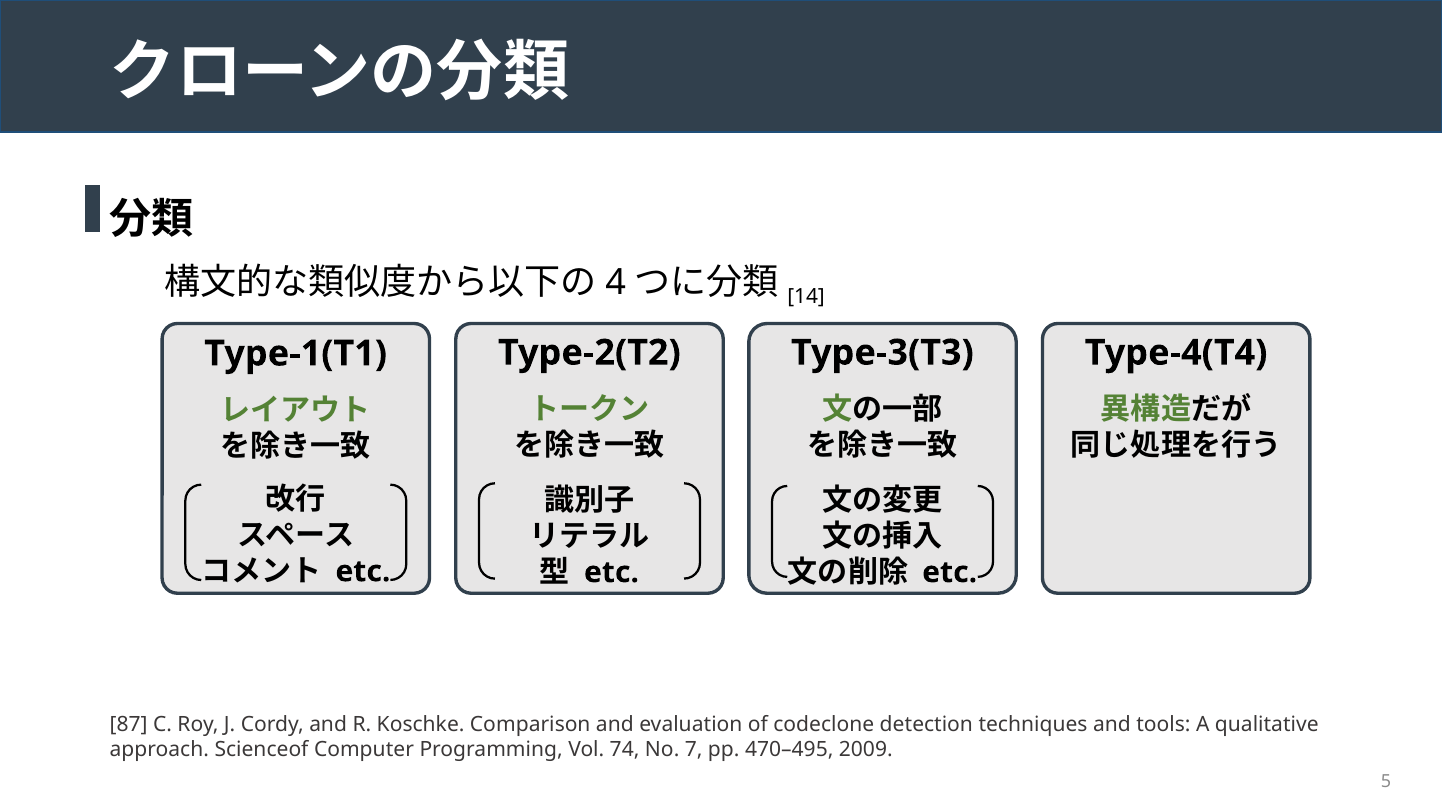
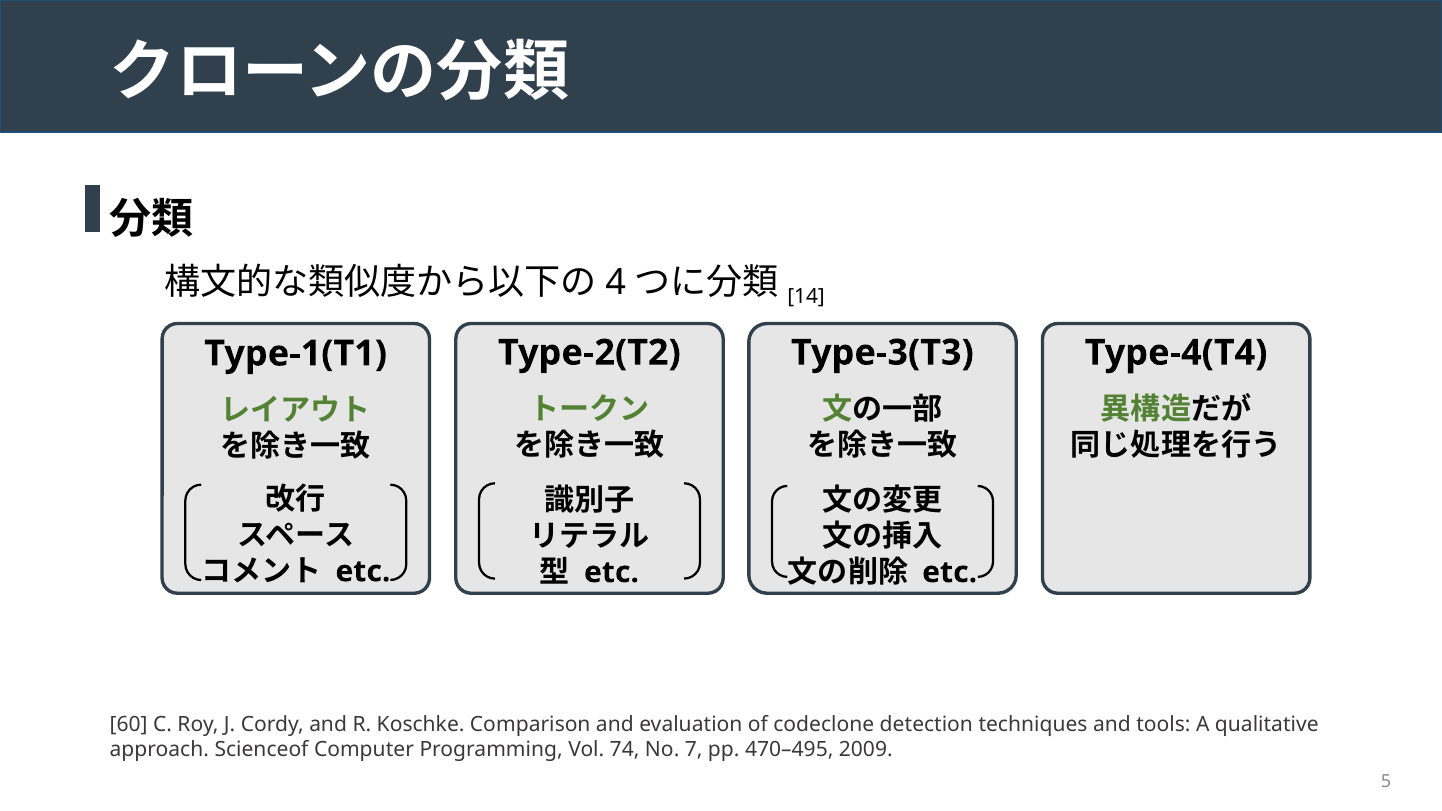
87: 87 -> 60 (129, 724)
